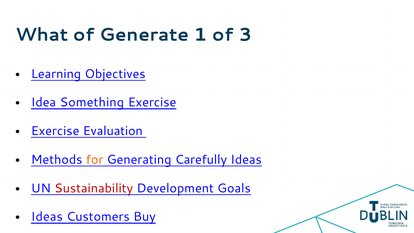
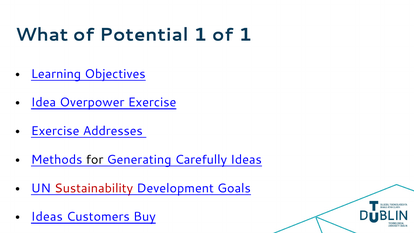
Generate: Generate -> Potential (144, 35)
of 3: 3 -> 1 (245, 35)
Something: Something -> Overpower (92, 102)
Evaluation: Evaluation -> Addresses (113, 131)
for colour: orange -> black (95, 160)
